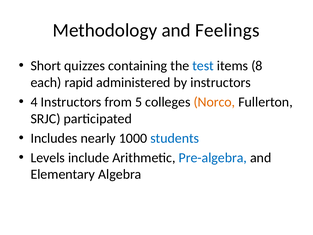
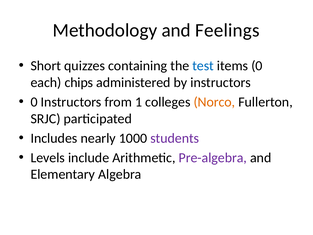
items 8: 8 -> 0 (257, 66)
rapid: rapid -> chips (79, 82)
4: 4 -> 0 (34, 102)
5: 5 -> 1 (139, 102)
students colour: blue -> purple (175, 138)
Pre-algebra colour: blue -> purple (213, 158)
